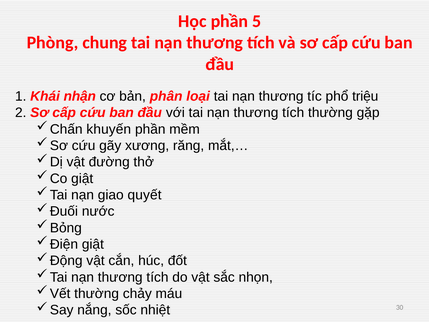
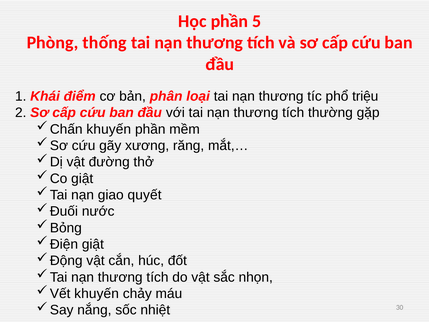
chung: chung -> thống (105, 43)
nhận: nhận -> điểm (80, 96)
thường: thường -> khuyến (97, 293)
